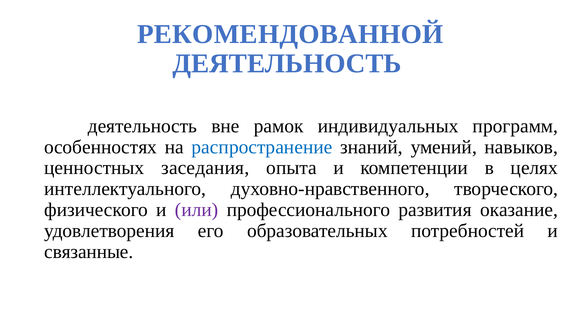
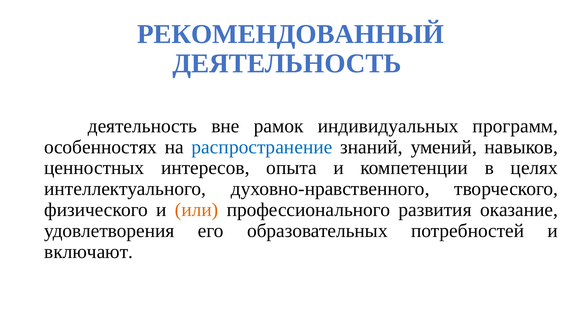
РЕКОМЕНДОВАННОЙ: РЕКОМЕНДОВАННОЙ -> РЕКОМЕНДОВАННЫЙ (290, 34)
заседания: заседания -> интересов (205, 168)
или colour: purple -> orange (197, 210)
связанные: связанные -> включают (89, 252)
